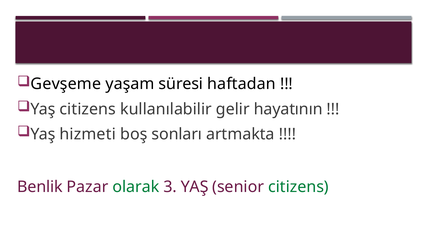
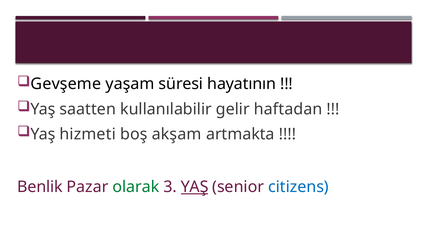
haftadan: haftadan -> hayatının (242, 84)
Yaş citizens: citizens -> saatten (88, 109)
hayatının: hayatının -> haftadan (288, 109)
sonları: sonları -> akşam (177, 134)
YAŞ underline: none -> present (195, 187)
citizens colour: green -> blue (298, 187)
